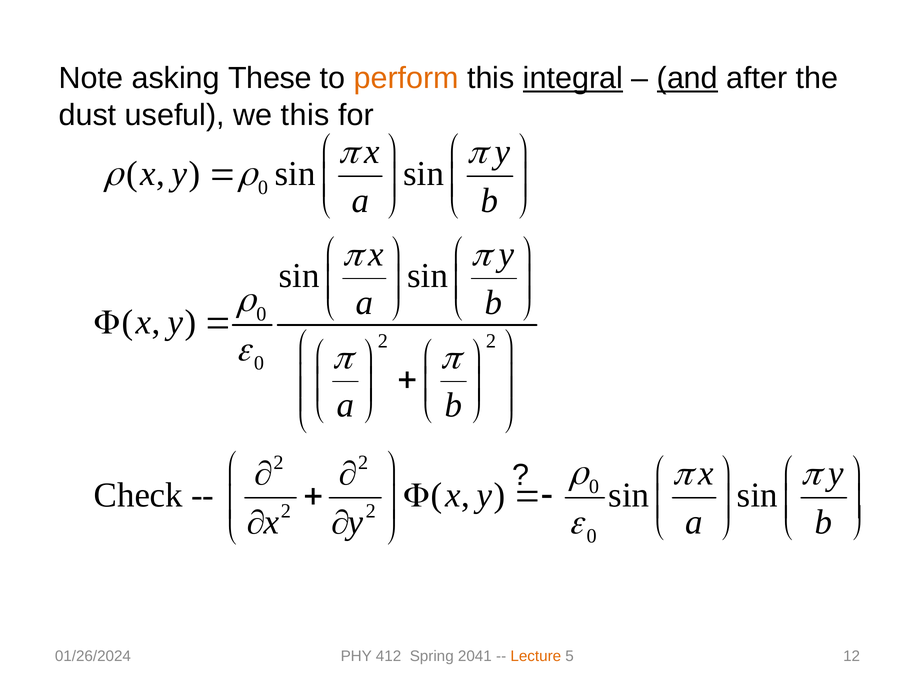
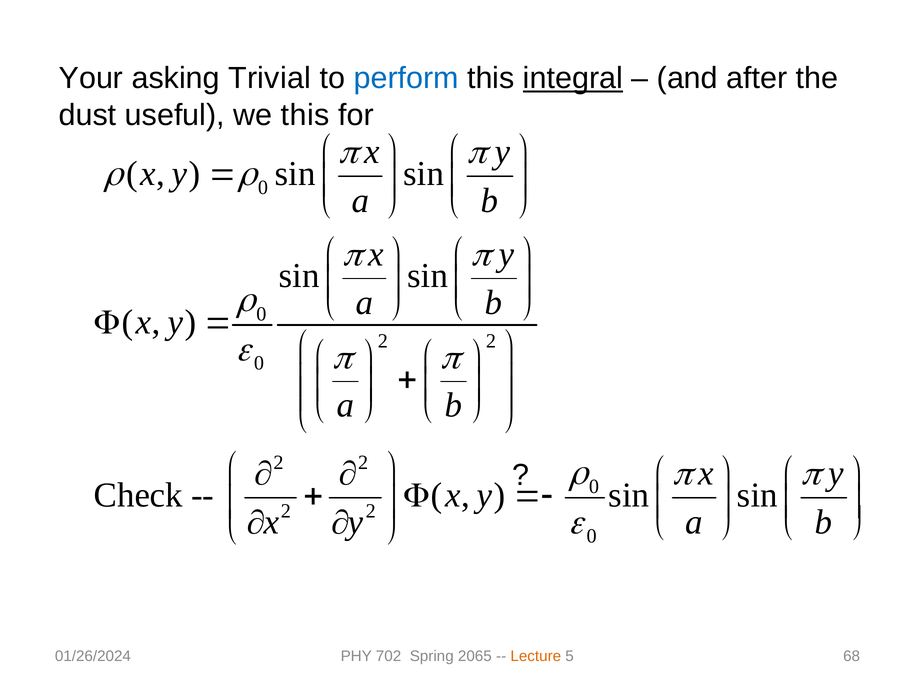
Note: Note -> Your (91, 78)
These: These -> Trivial (270, 78)
perform colour: orange -> blue (406, 78)
and underline: present -> none (687, 78)
412: 412 -> 702 (389, 655)
2041: 2041 -> 2065 (475, 655)
12: 12 -> 68 (852, 655)
